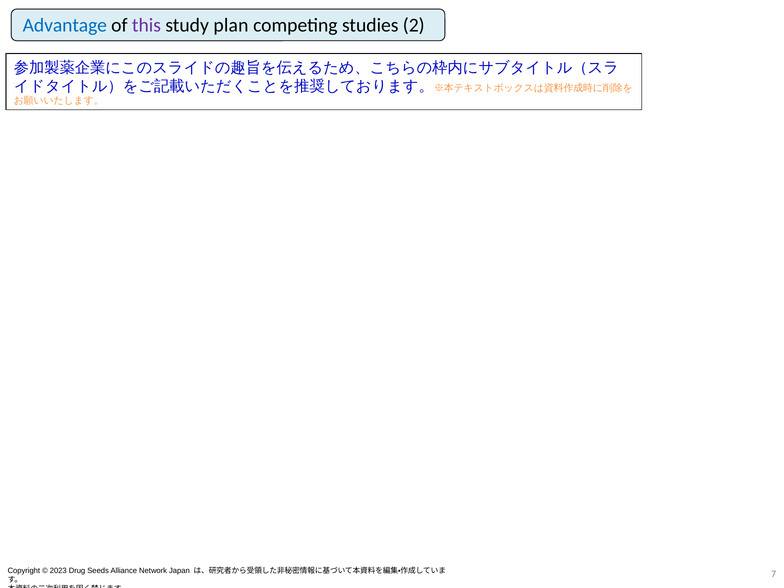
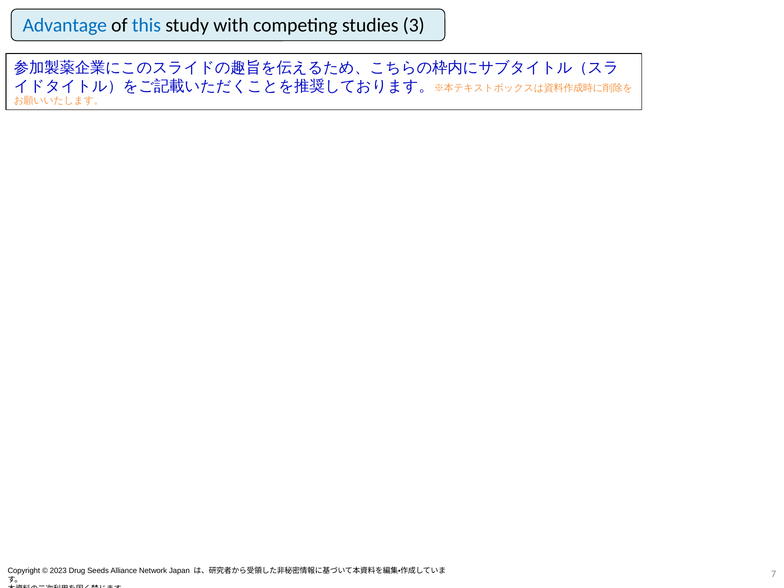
this colour: purple -> blue (146, 25)
plan: plan -> with (231, 25)
2: 2 -> 3 (414, 25)
